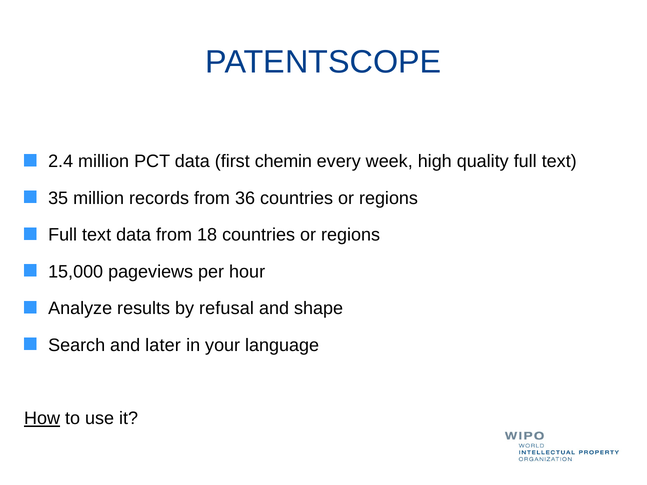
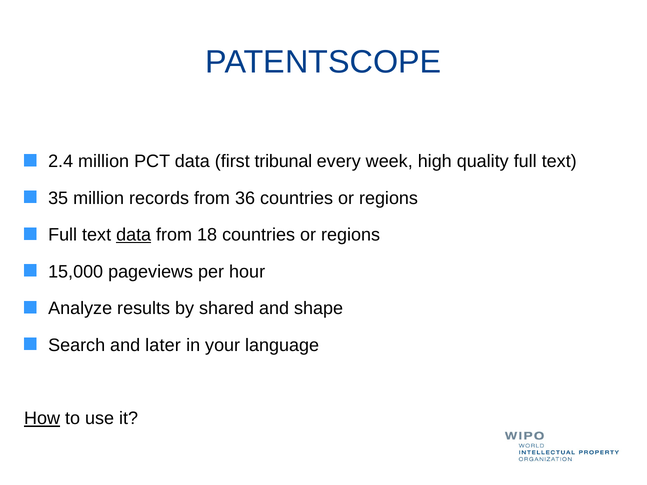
chemin: chemin -> tribunal (283, 162)
data underline: none -> present (134, 235)
refusal: refusal -> shared (227, 309)
